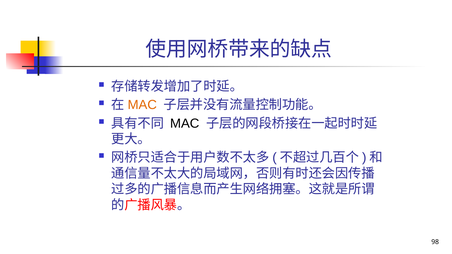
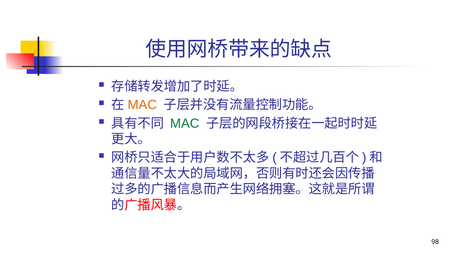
MAC colour: black -> green (185, 124)
